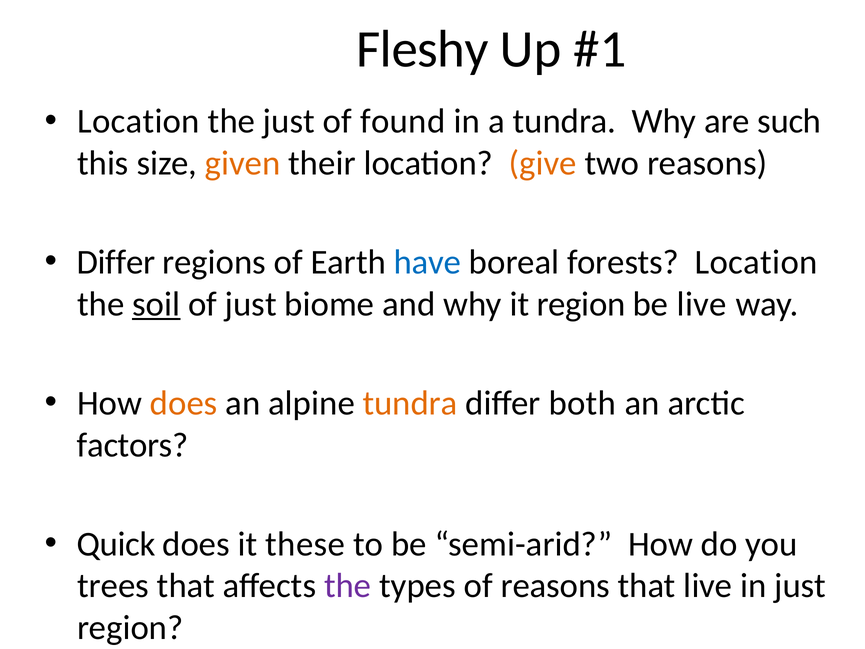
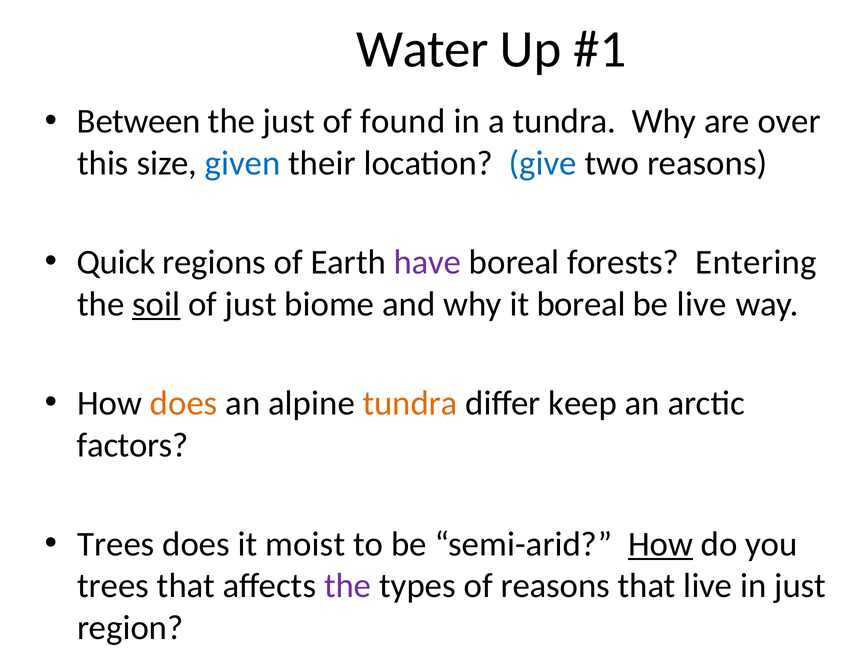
Fleshy: Fleshy -> Water (422, 49)
Location: Location -> Between (139, 121)
such: such -> over (789, 121)
given colour: orange -> blue (243, 163)
give colour: orange -> blue (543, 163)
Differ: Differ -> Quick (116, 262)
have colour: blue -> purple (428, 262)
forests Location: Location -> Entering (756, 262)
it region: region -> boreal (581, 304)
both: both -> keep (583, 403)
Quick: Quick -> Trees (116, 544)
these: these -> moist (305, 544)
How underline: none -> present (660, 544)
